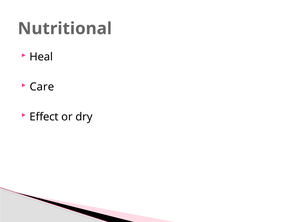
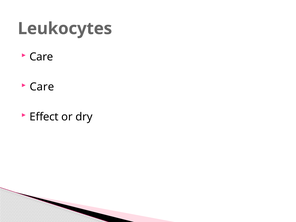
Nutritional: Nutritional -> Leukocytes (65, 29)
Heal: Heal -> Care (41, 57)
